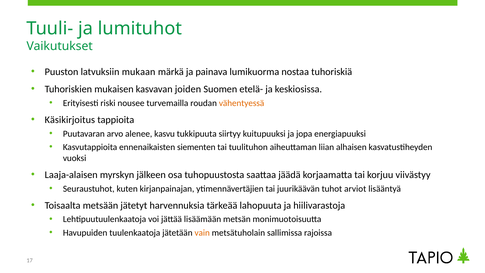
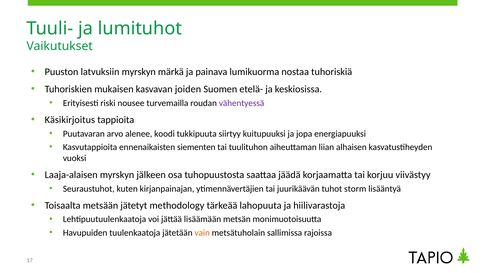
latvuksiin mukaan: mukaan -> myrskyn (139, 72)
vähentyessä colour: orange -> purple (242, 103)
kasvu: kasvu -> koodi (165, 134)
arviot: arviot -> storm (355, 189)
harvennuksia: harvennuksia -> methodology (177, 205)
